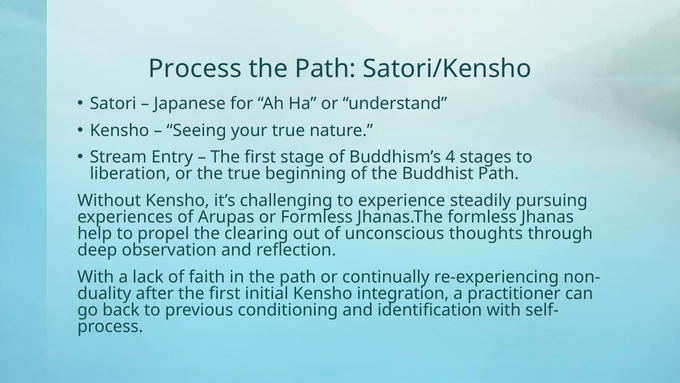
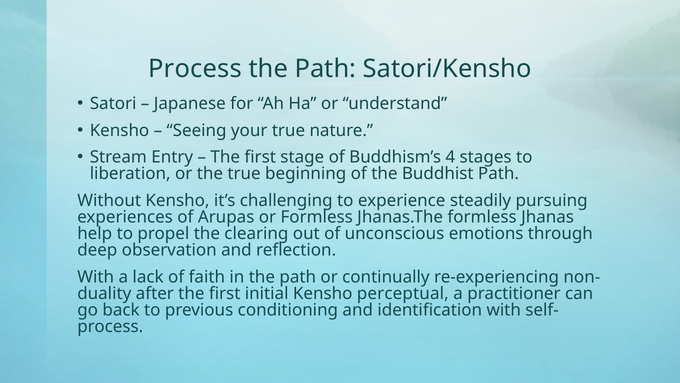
thoughts: thoughts -> emotions (486, 233)
integration: integration -> perceptual (403, 293)
